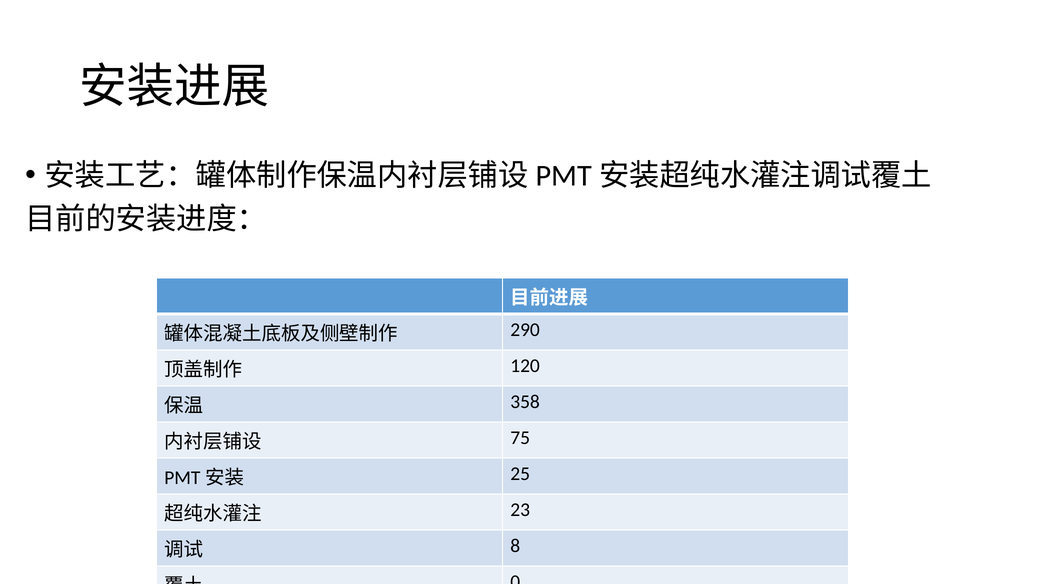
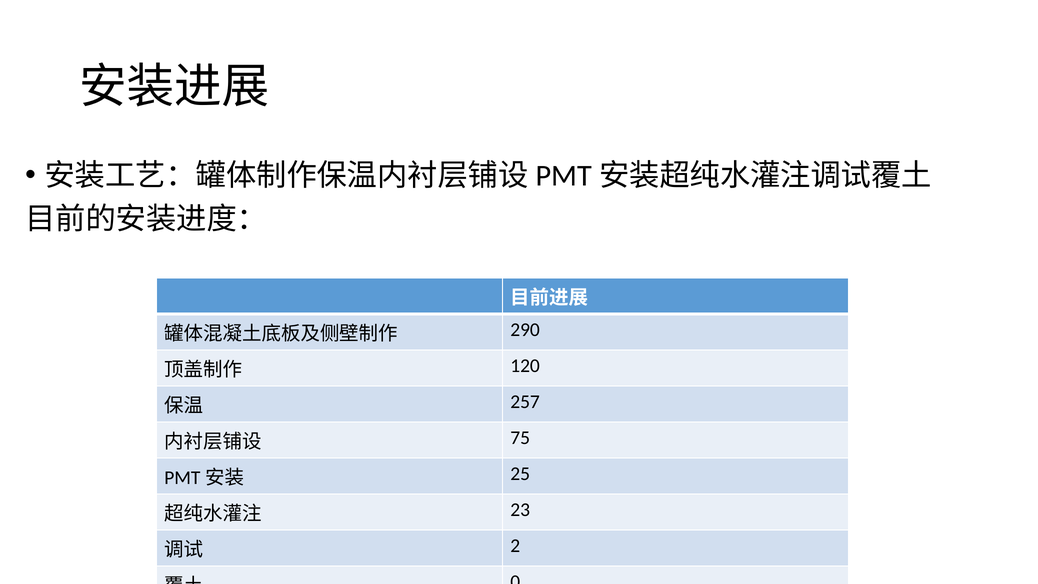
358: 358 -> 257 (525, 402)
8: 8 -> 2 (515, 546)
